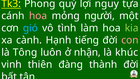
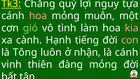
Phong: Phong -> Chẳng (40, 4)
người: người -> muôn (100, 16)
gió colour: light blue -> light green (30, 28)
kia colour: light green -> pink (132, 28)
là khúc: khúc -> cánh (127, 52)
đàng thành: thành -> mỏng (103, 64)
